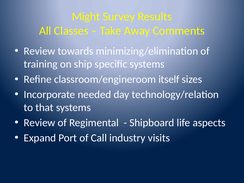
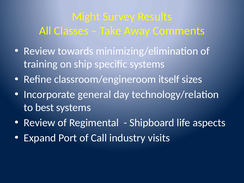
needed: needed -> general (94, 95)
that: that -> best (45, 108)
